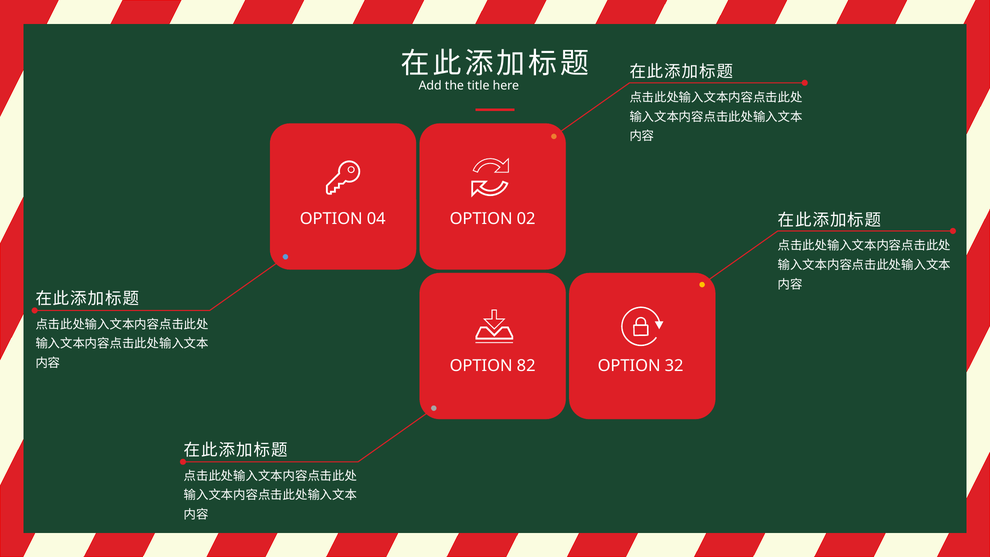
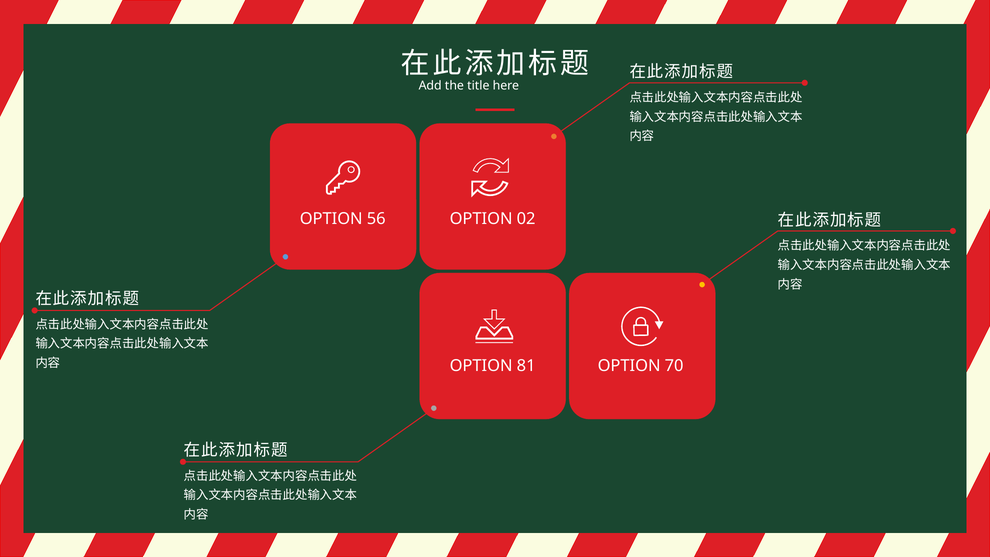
04: 04 -> 56 (376, 219)
82: 82 -> 81 (526, 366)
32: 32 -> 70 (674, 366)
